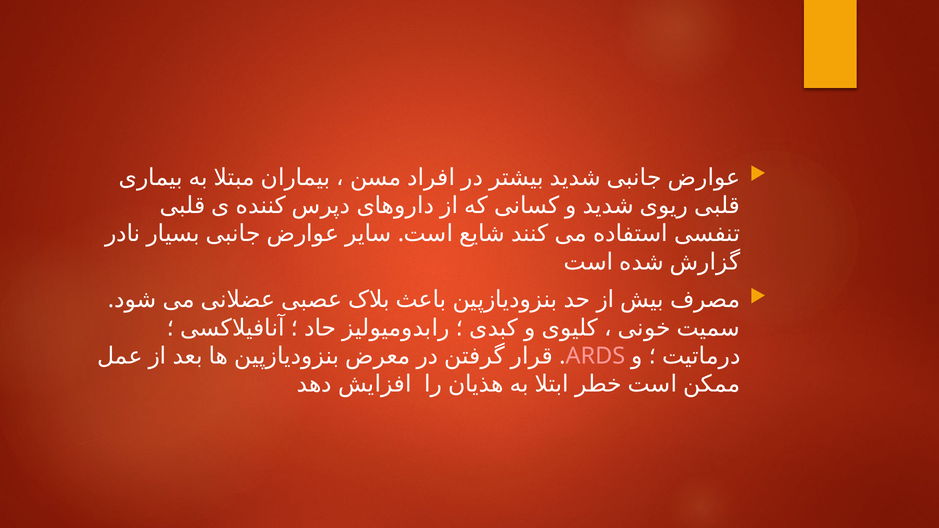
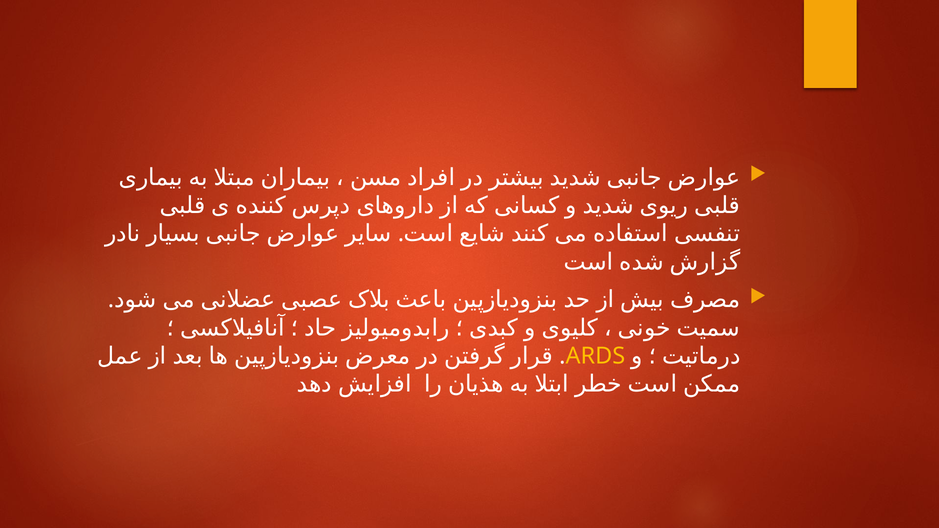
ARDS colour: pink -> yellow (595, 356)
